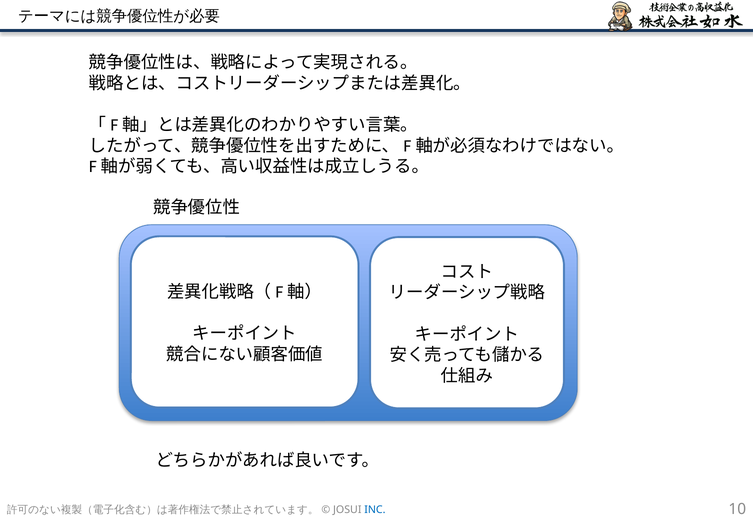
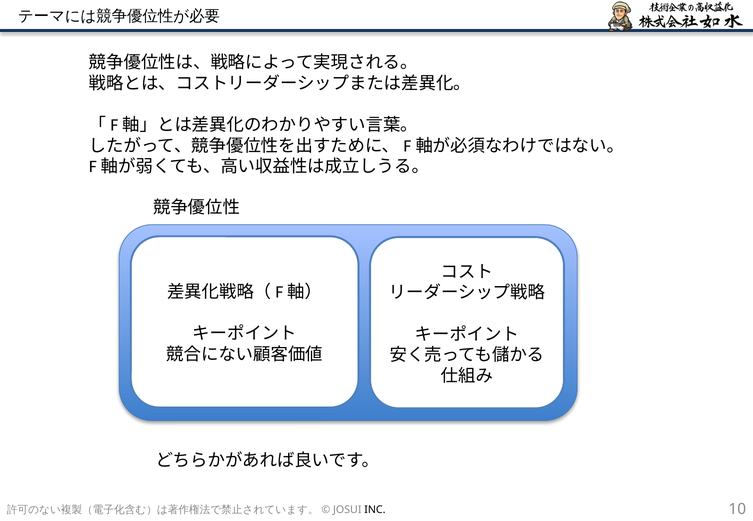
INC colour: blue -> black (375, 510)
